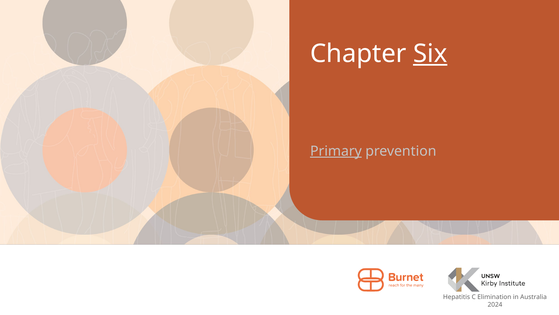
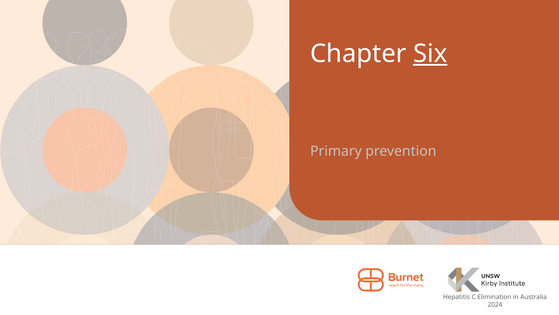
Primary underline: present -> none (336, 151)
